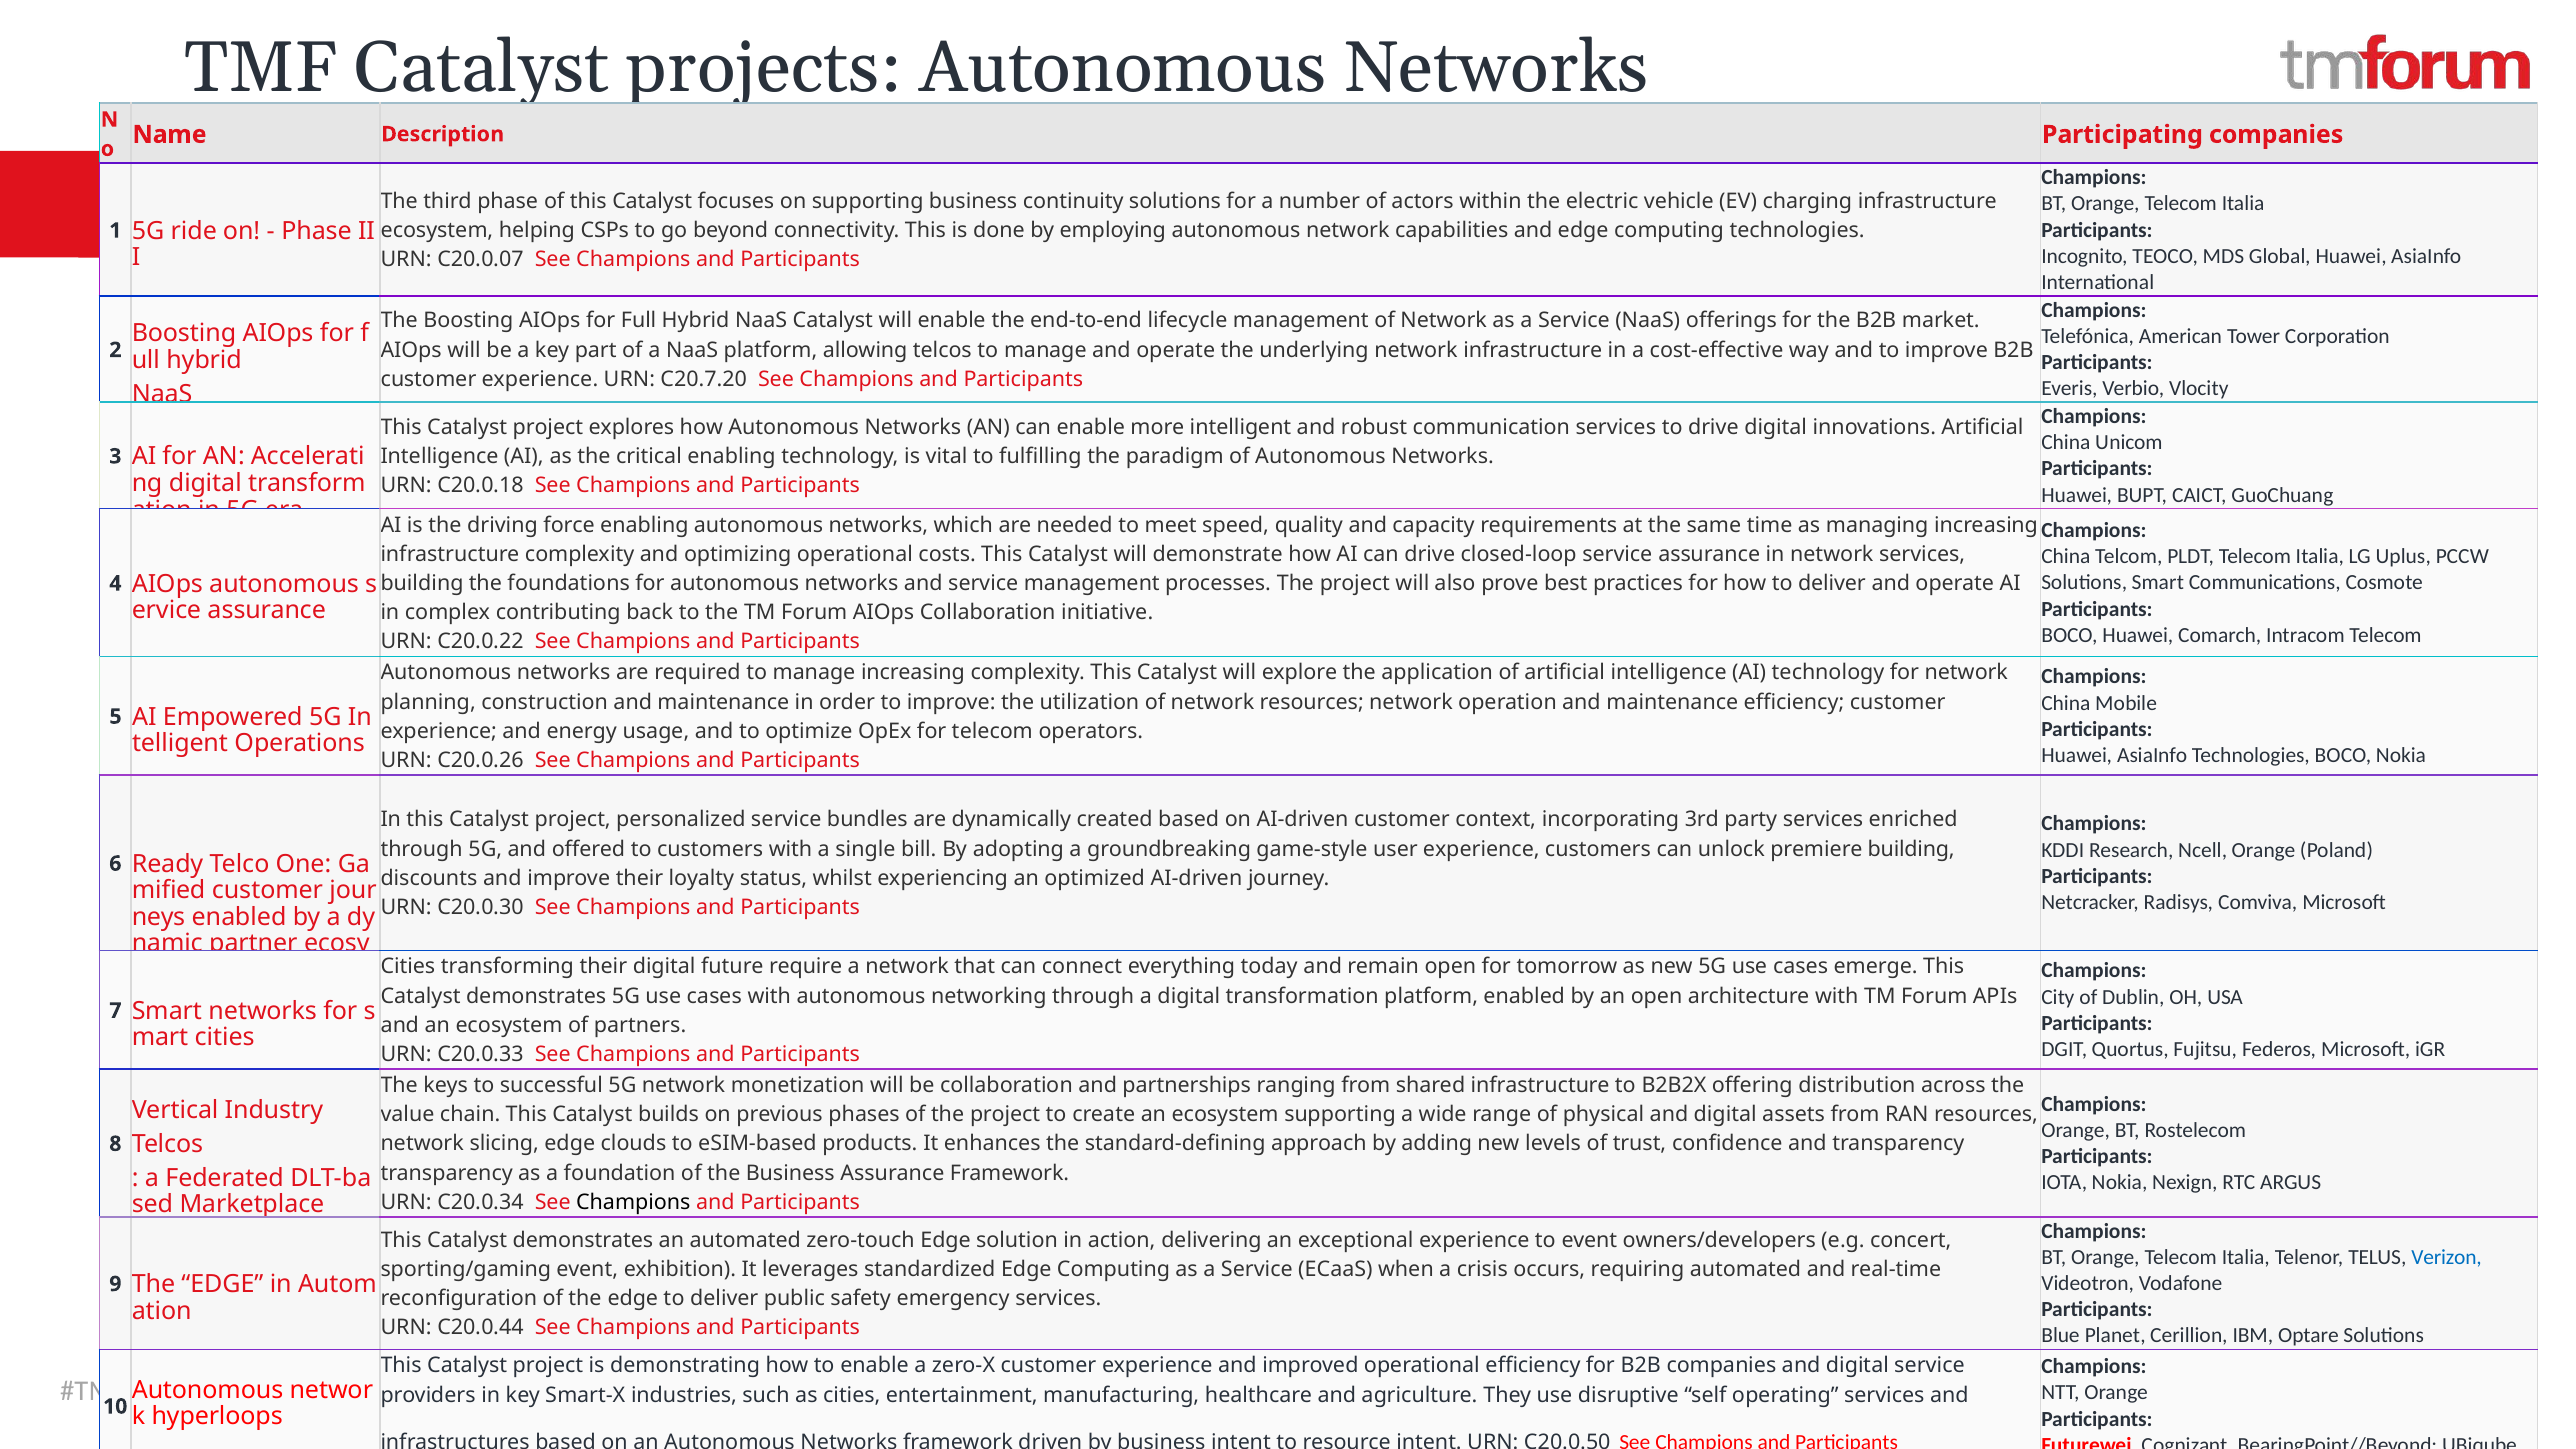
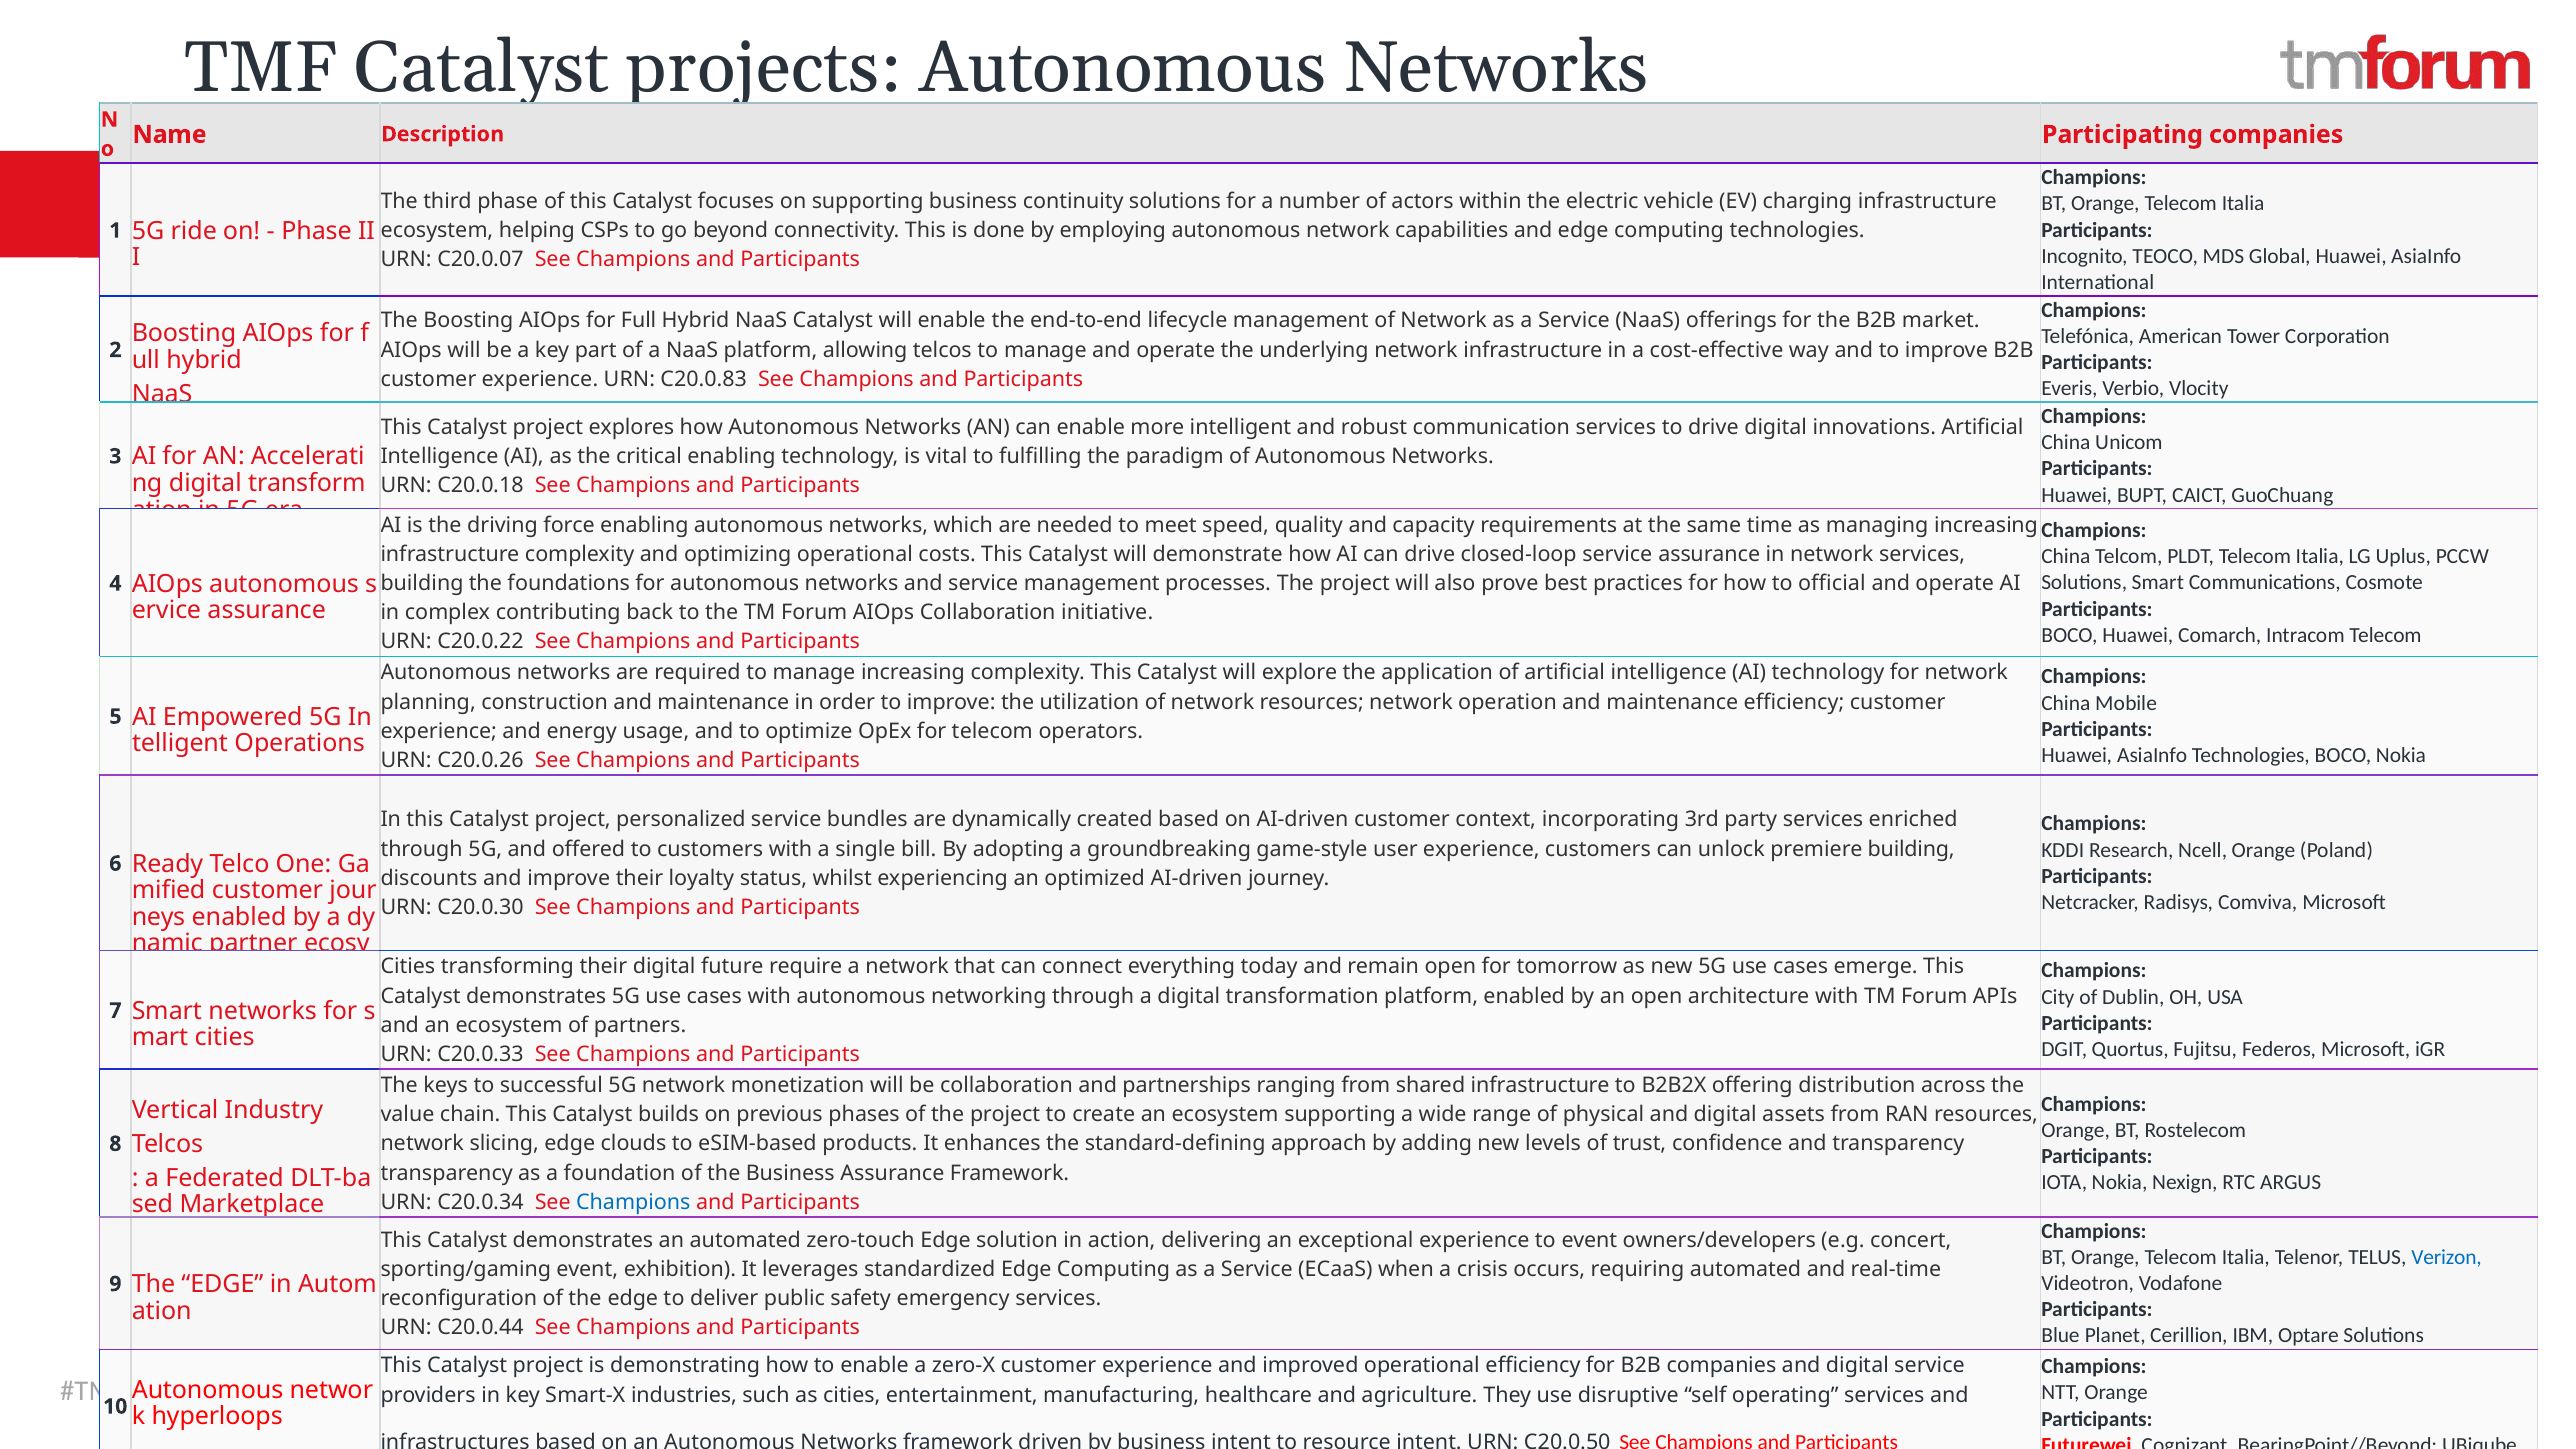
C20.7.20: C20.7.20 -> C20.0.83 (704, 379)
how to deliver: deliver -> official (1832, 583)
Champions colour: black -> blue (633, 1202)
